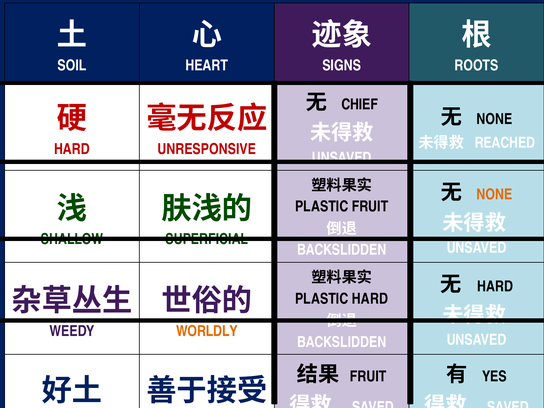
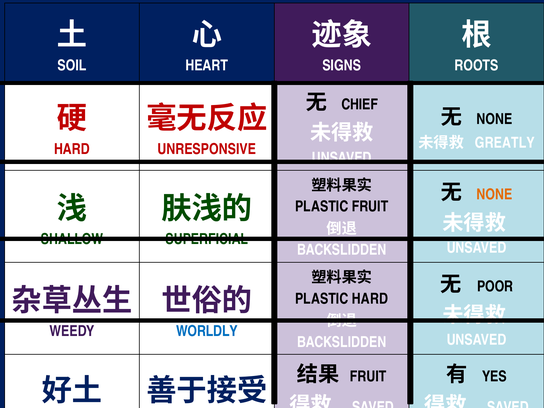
REACHED: REACHED -> GREATLY (505, 143)
HARD: HARD -> POOR (495, 287)
WORLDLY colour: orange -> blue (207, 331)
